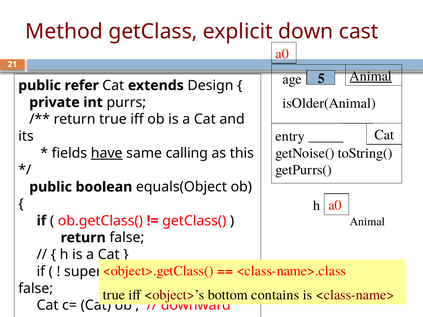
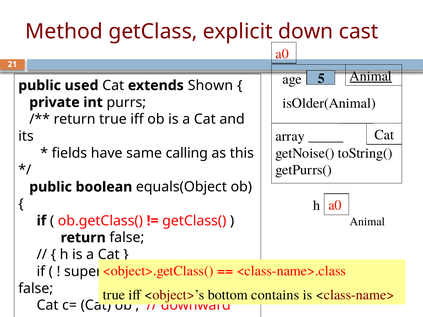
refer: refer -> used (82, 86)
Design: Design -> Shown (210, 86)
entry: entry -> array (290, 136)
have underline: present -> none (107, 153)
